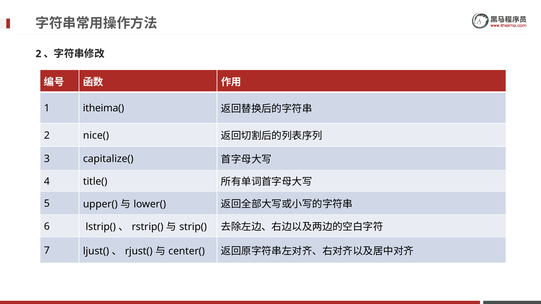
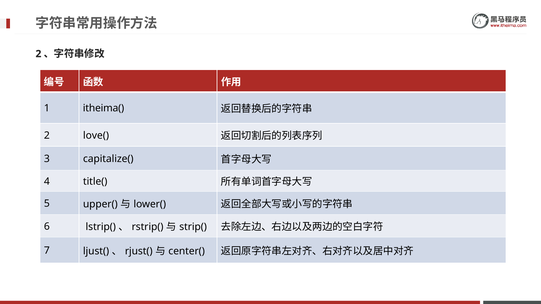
nice(: nice( -> love( (96, 136)
